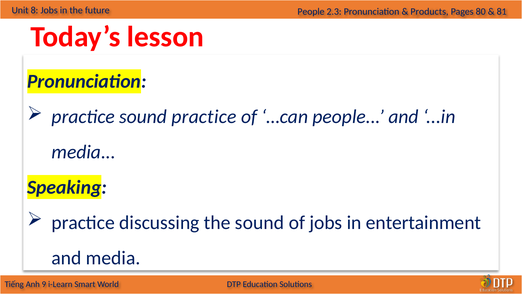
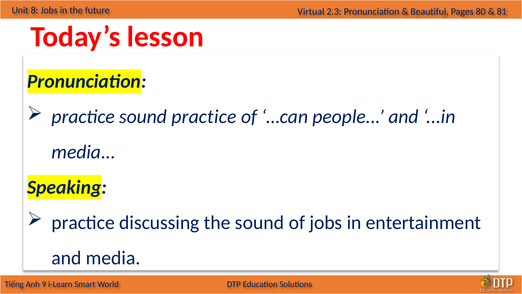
People: People -> Virtual (311, 12)
Products: Products -> Beautiful (430, 12)
